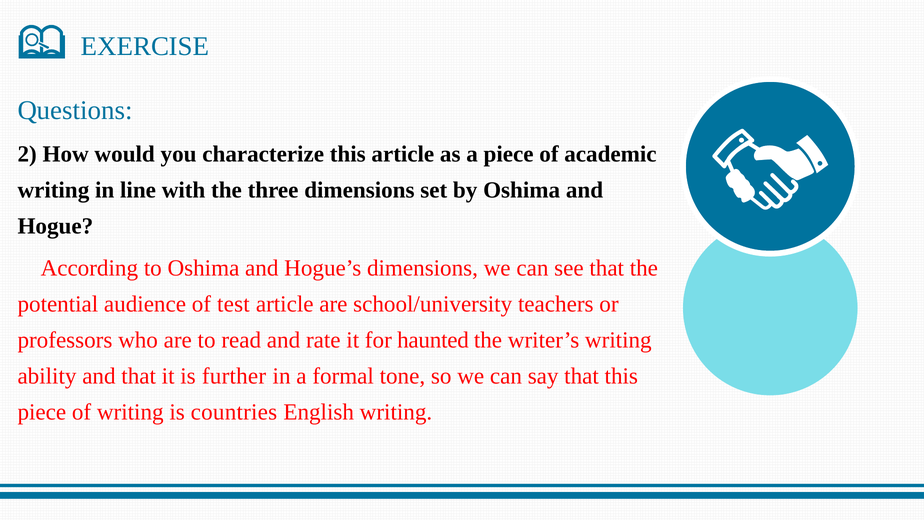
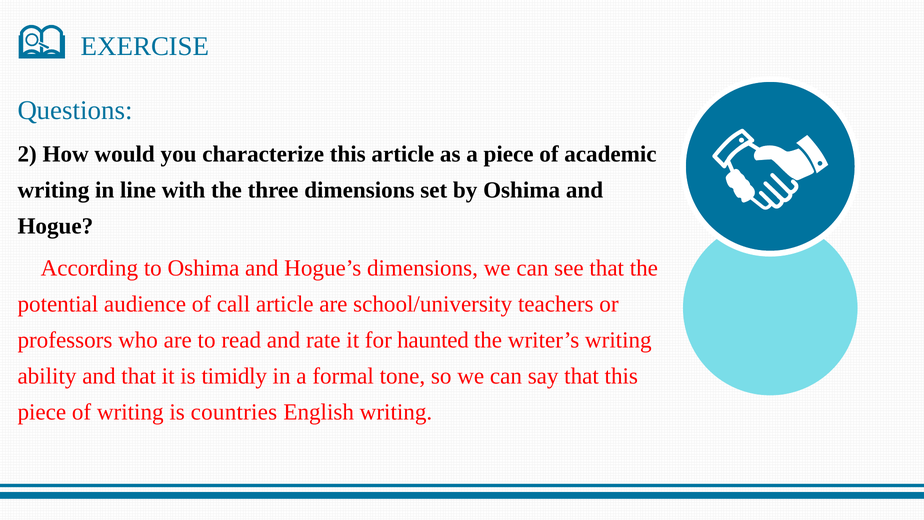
test: test -> call (233, 304)
further: further -> timidly (234, 376)
